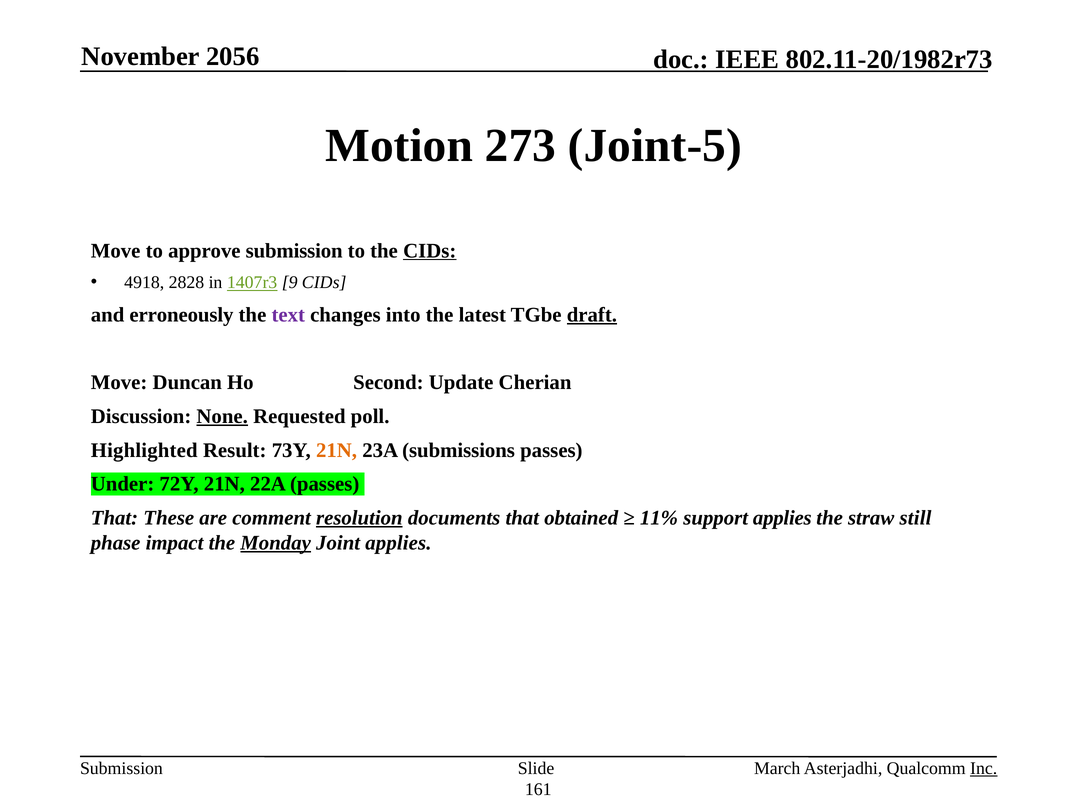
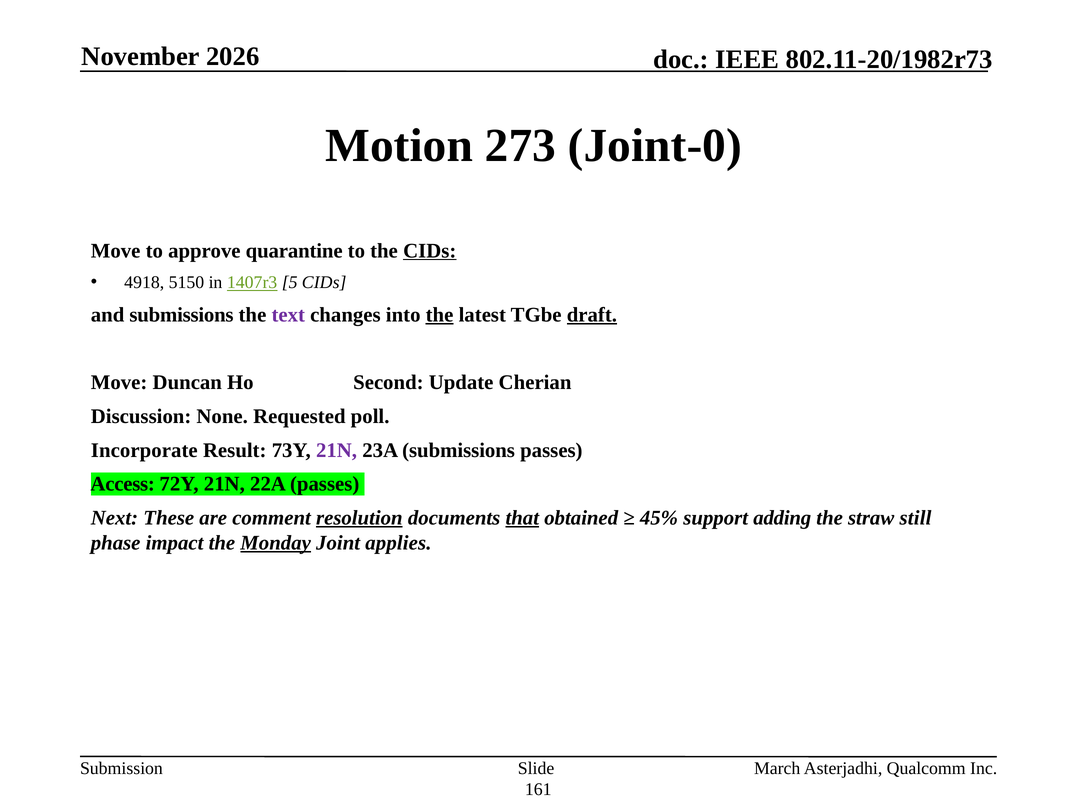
2056: 2056 -> 2026 (233, 57)
Joint-5: Joint-5 -> Joint-0 (655, 146)
approve submission: submission -> quarantine (294, 251)
2828: 2828 -> 5150 (186, 283)
9: 9 -> 5 (290, 283)
and erroneously: erroneously -> submissions (182, 315)
the underline: none -> present (440, 315)
None underline: present -> none (222, 416)
Highlighted: Highlighted -> Incorporate (144, 450)
21N colour: orange -> purple (337, 450)
Under: Under -> Access (123, 484)
That: That -> Next (115, 518)
that underline: none -> present (522, 518)
11%: 11% -> 45% (659, 518)
support applies: applies -> adding (782, 518)
Inc underline: present -> none (984, 768)
